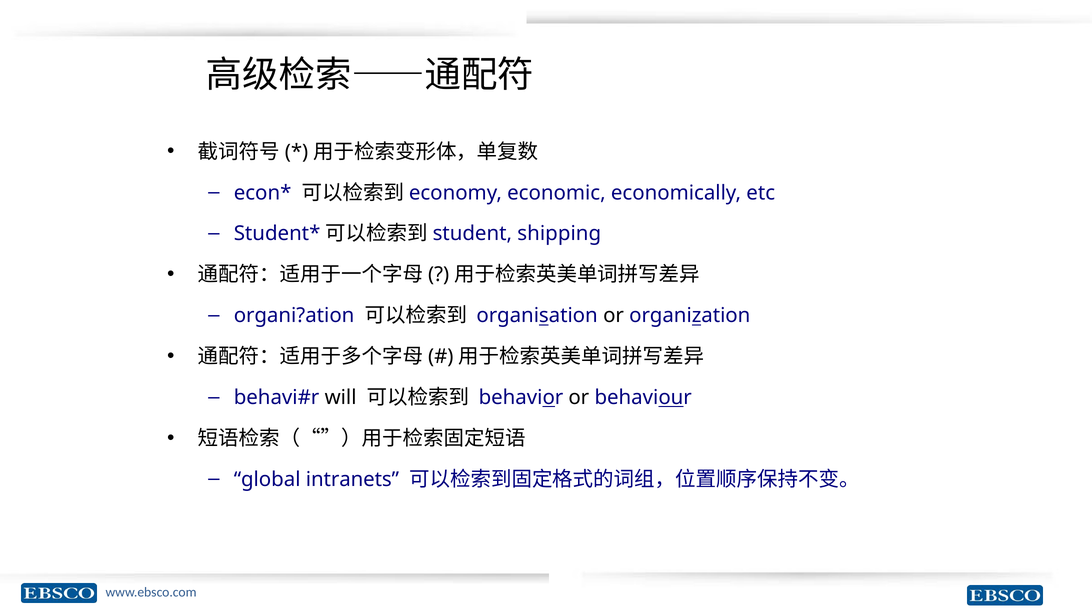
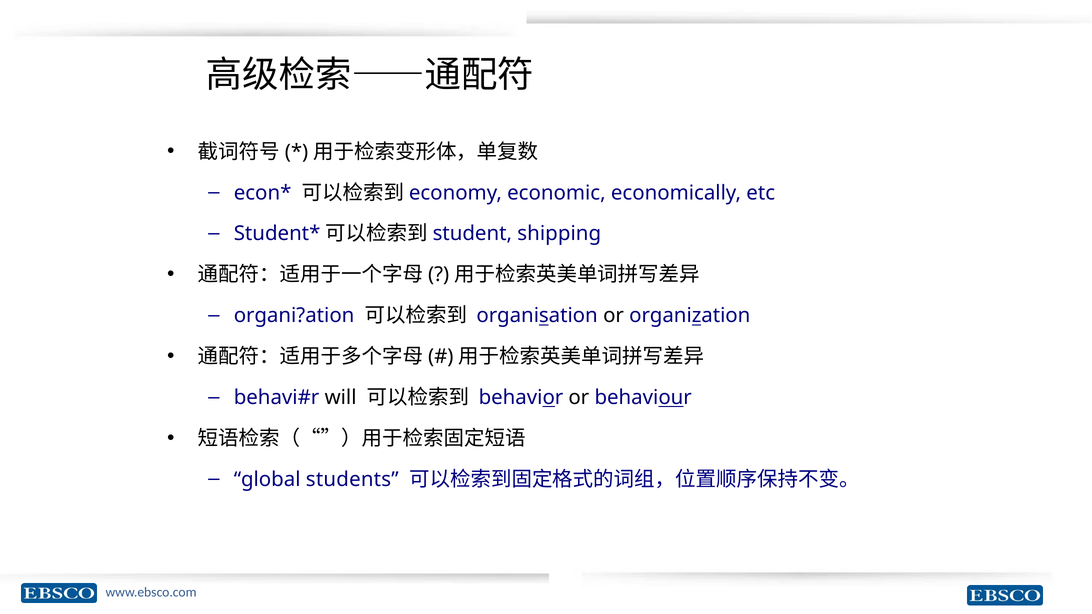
intranets: intranets -> students (352, 479)
